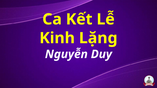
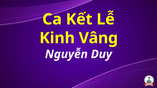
Lặng: Lặng -> Vâng (98, 38)
